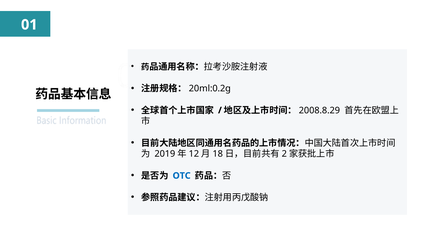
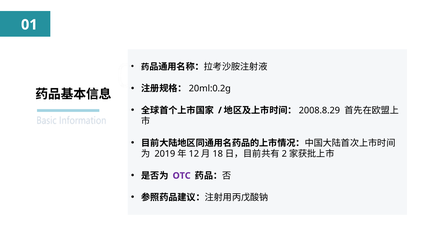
OTC colour: blue -> purple (182, 175)
